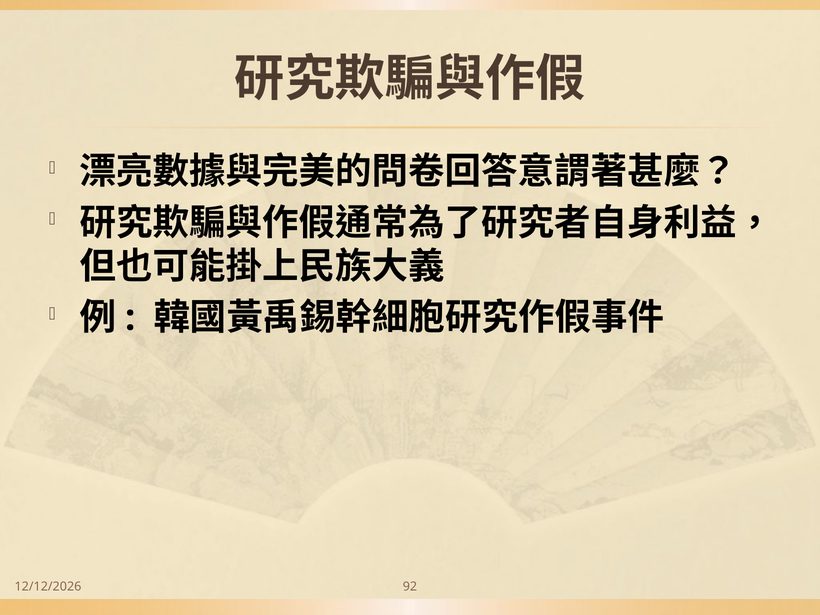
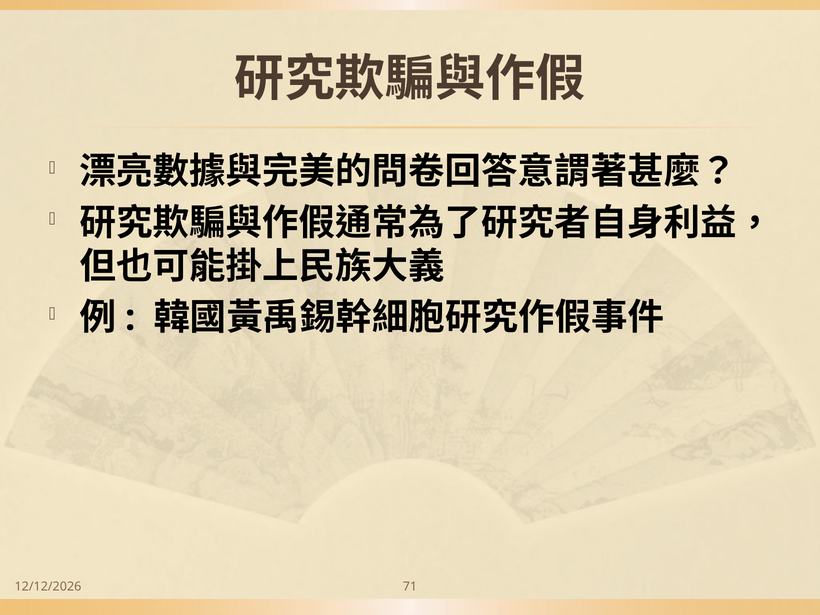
92: 92 -> 71 (410, 587)
